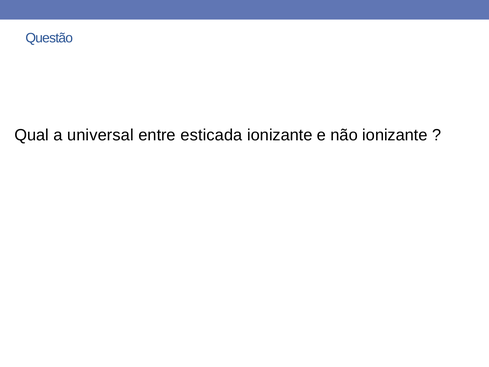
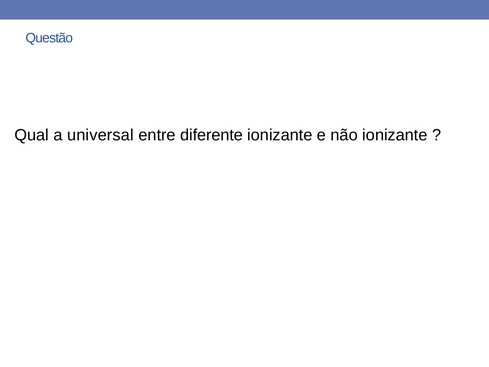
esticada: esticada -> diferente (212, 135)
